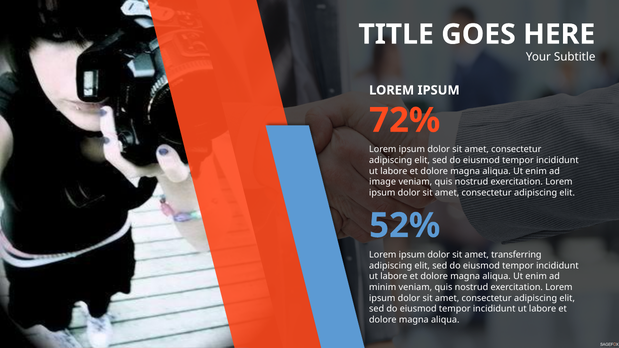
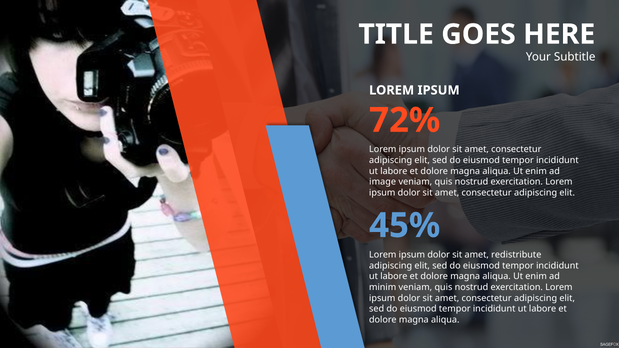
52%: 52% -> 45% (405, 226)
transferring: transferring -> redistribute (516, 255)
